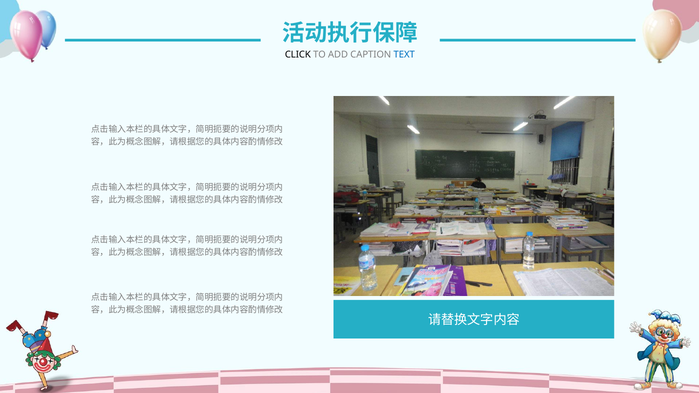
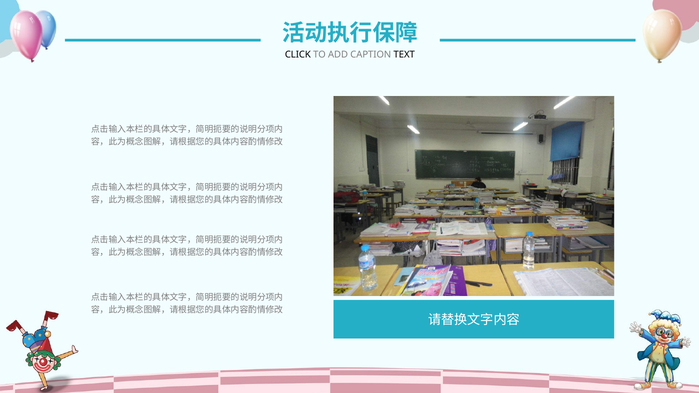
TEXT colour: blue -> black (404, 55)
